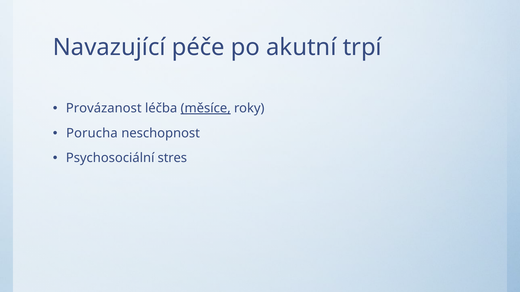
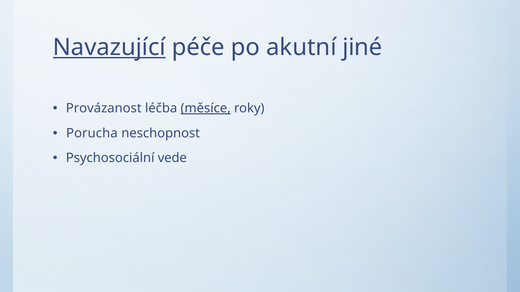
Navazující underline: none -> present (109, 48)
trpí: trpí -> jiné (362, 48)
stres: stres -> vede (172, 158)
